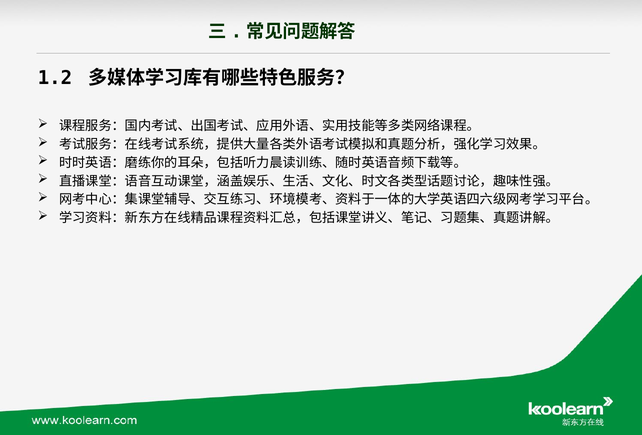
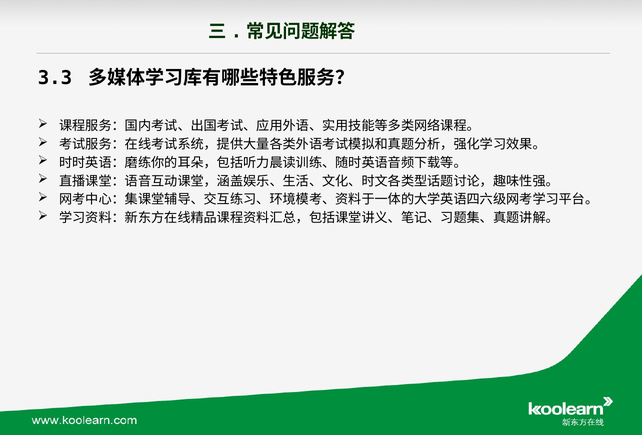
1.2: 1.2 -> 3.3 (55, 78)
